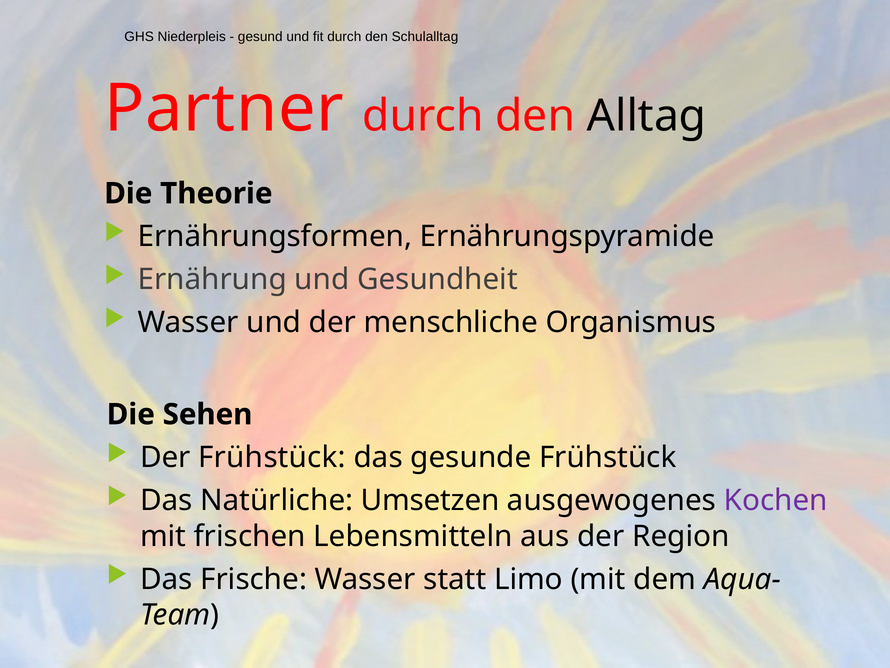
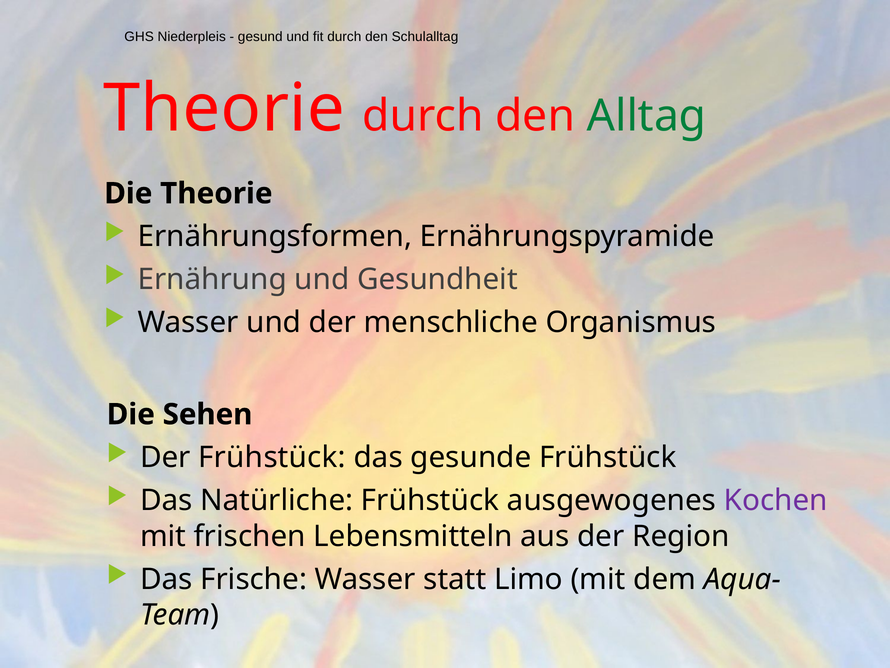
Partner: Partner -> Theorie (224, 108)
Alltag colour: black -> green (646, 116)
Natürliche Umsetzen: Umsetzen -> Frühstück (430, 500)
